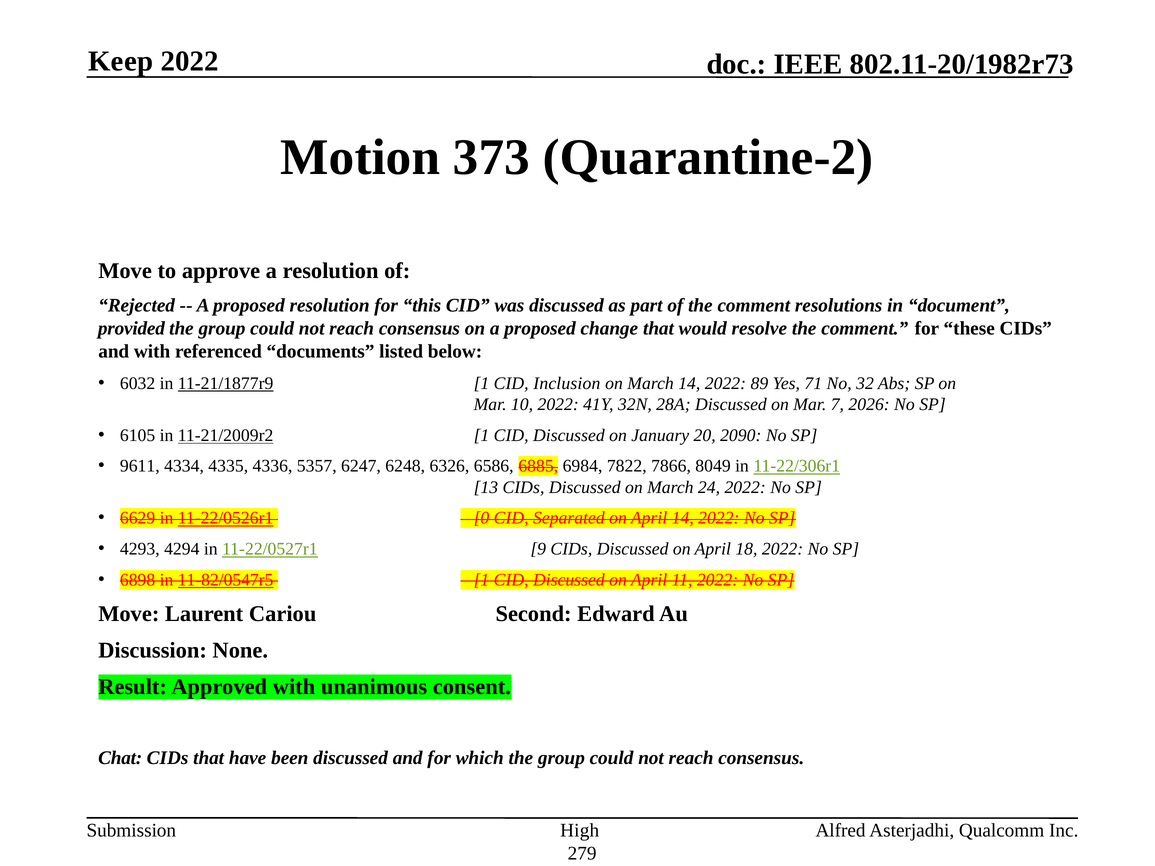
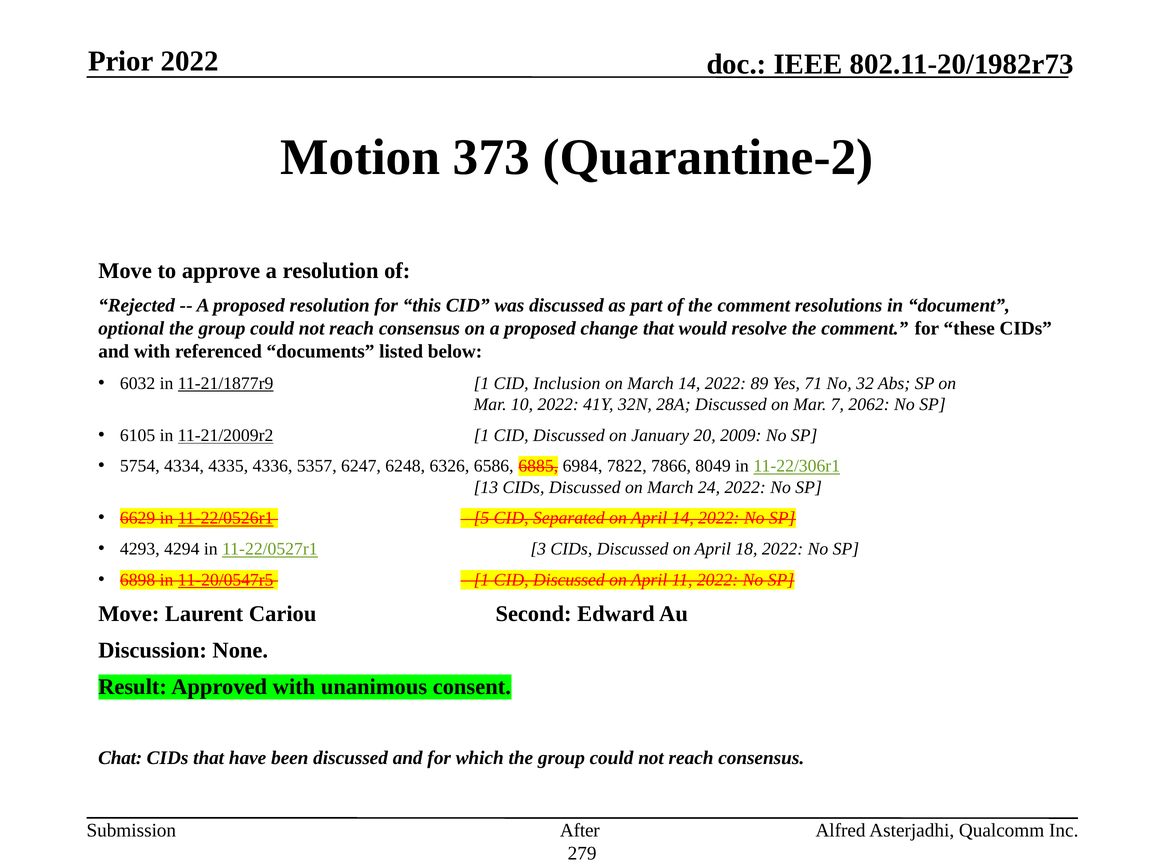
Keep: Keep -> Prior (121, 61)
provided: provided -> optional (131, 329)
2026: 2026 -> 2062 (869, 405)
2090: 2090 -> 2009 (741, 435)
9611: 9611 -> 5754 (140, 466)
0: 0 -> 5 (481, 518)
9: 9 -> 3 (538, 549)
11-82/0547r5: 11-82/0547r5 -> 11-20/0547r5 (226, 580)
High: High -> After (580, 831)
